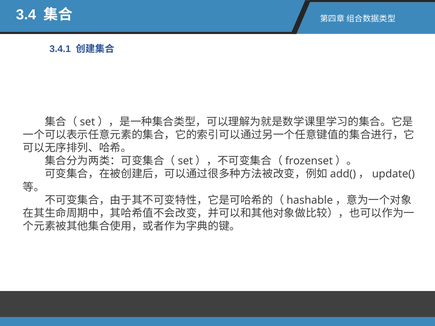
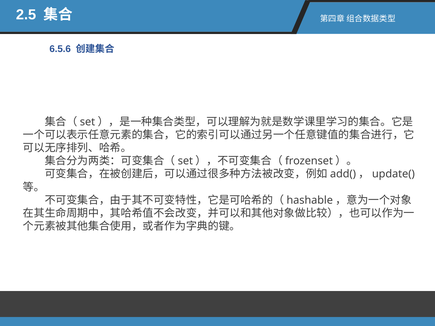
3.4: 3.4 -> 2.5 (26, 15)
3.4.1: 3.4.1 -> 6.5.6 (60, 49)
